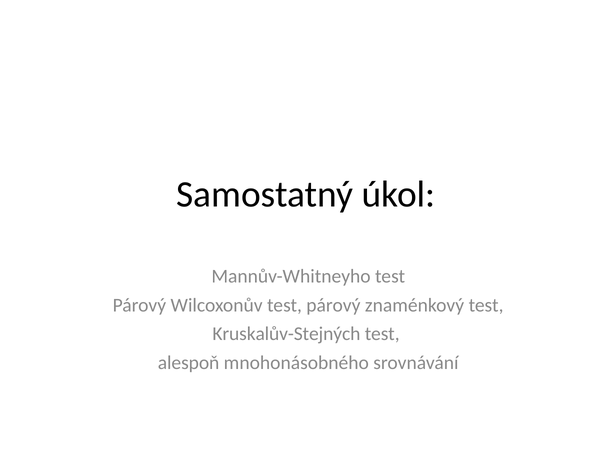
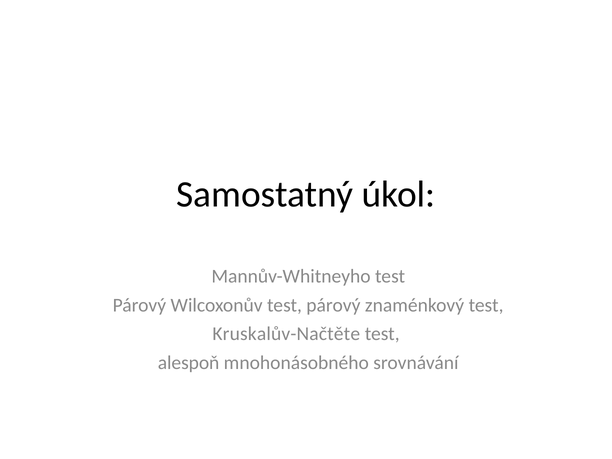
Kruskalův-Stejných: Kruskalův-Stejných -> Kruskalův-Načtěte (286, 334)
